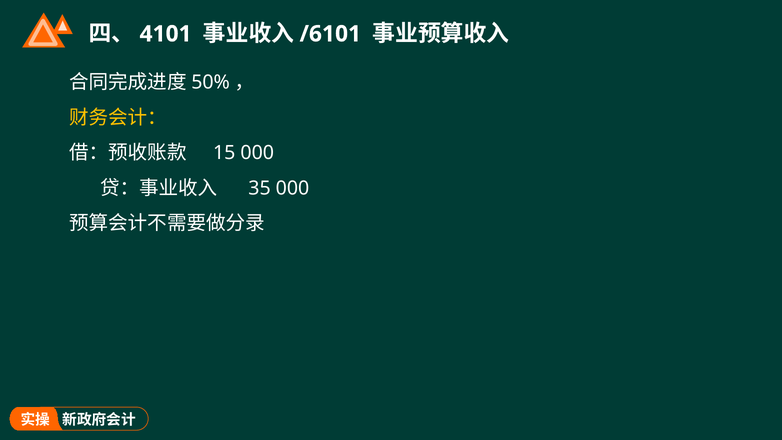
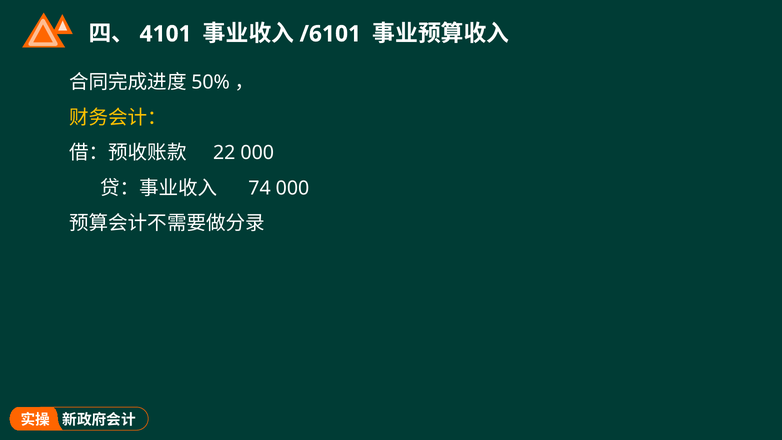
15: 15 -> 22 (224, 153)
35: 35 -> 74 (260, 188)
